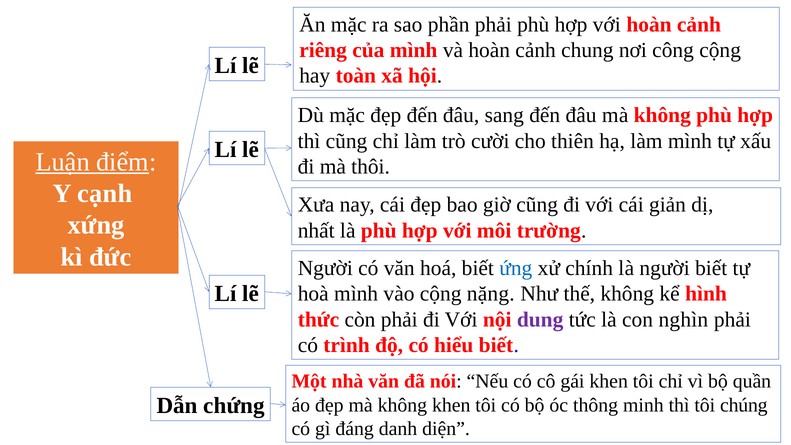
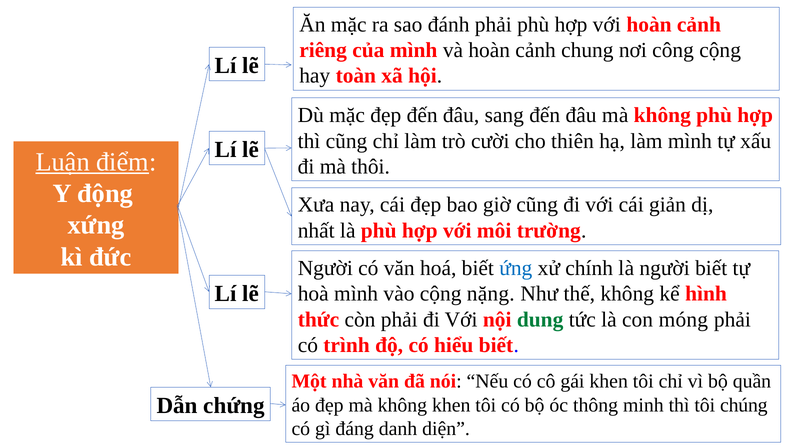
phần: phần -> đánh (449, 24)
cạnh: cạnh -> động (105, 193)
dung colour: purple -> green (540, 319)
nghìn: nghìn -> móng (683, 319)
